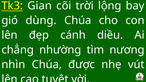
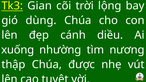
chẳng: chẳng -> xuống (18, 50)
nhìn: nhìn -> thập (13, 65)
